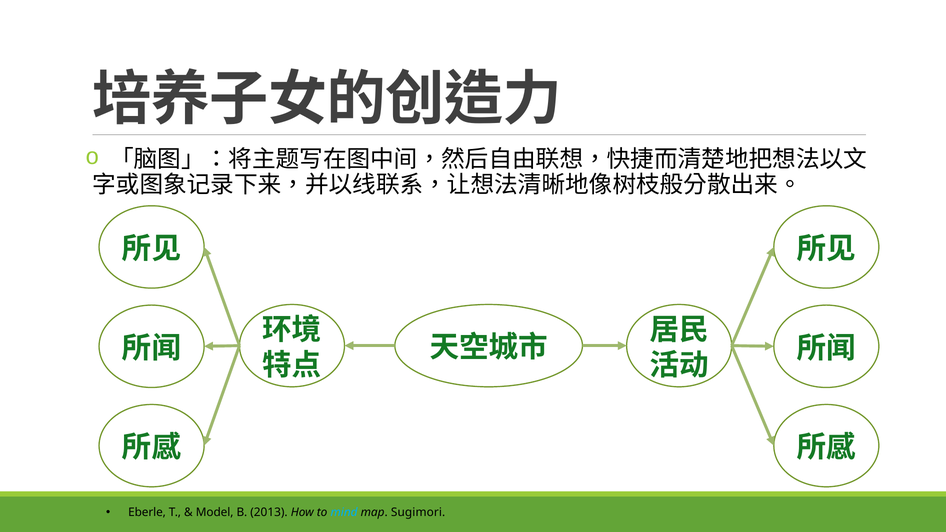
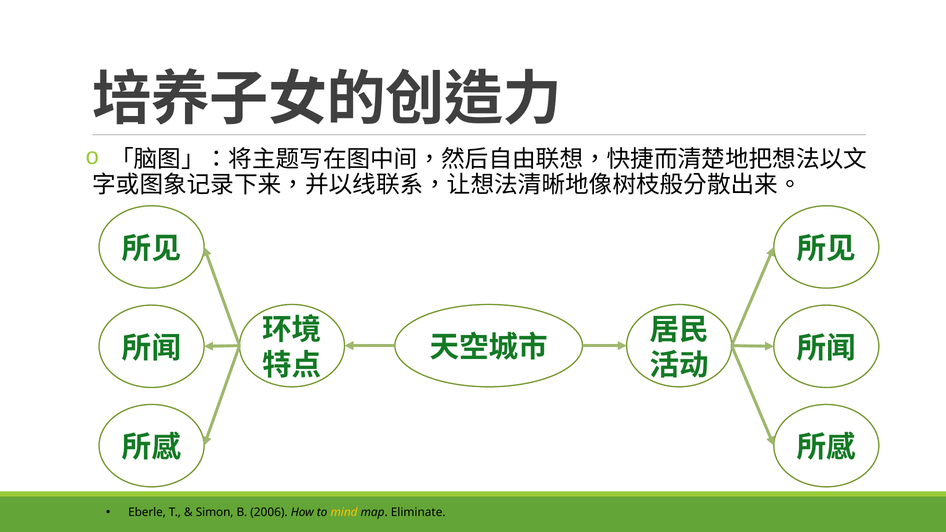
Model: Model -> Simon (215, 512)
2013: 2013 -> 2006 (269, 512)
mind colour: light blue -> yellow (344, 512)
Sugimori: Sugimori -> Eliminate (418, 512)
